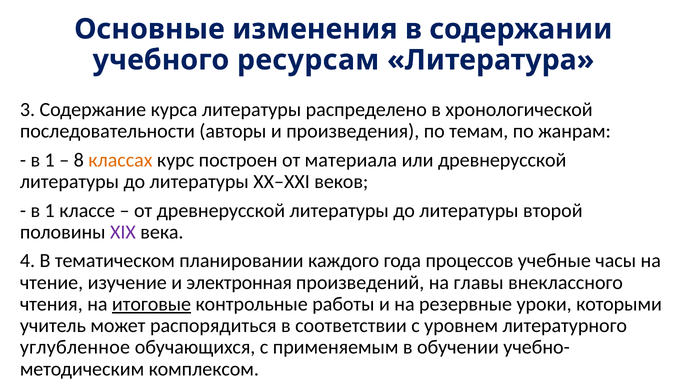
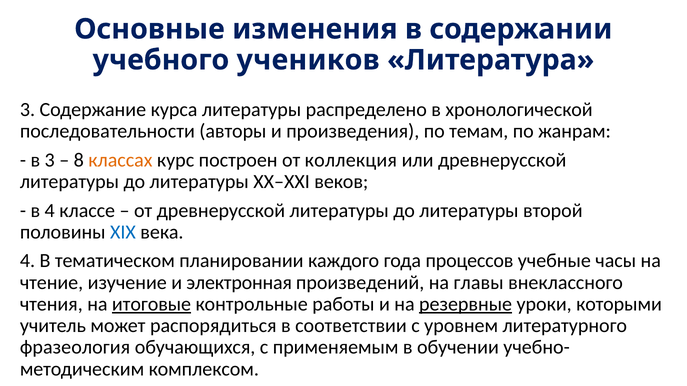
ресурсам: ресурсам -> учеников (308, 60)
1: 1 -> 3 (50, 160)
материала: материала -> коллекция (351, 160)
1: 1 -> 4 (50, 211)
ХIХ colour: purple -> blue (123, 232)
резервные underline: none -> present (466, 304)
углубленное: углубленное -> фразеология (75, 348)
